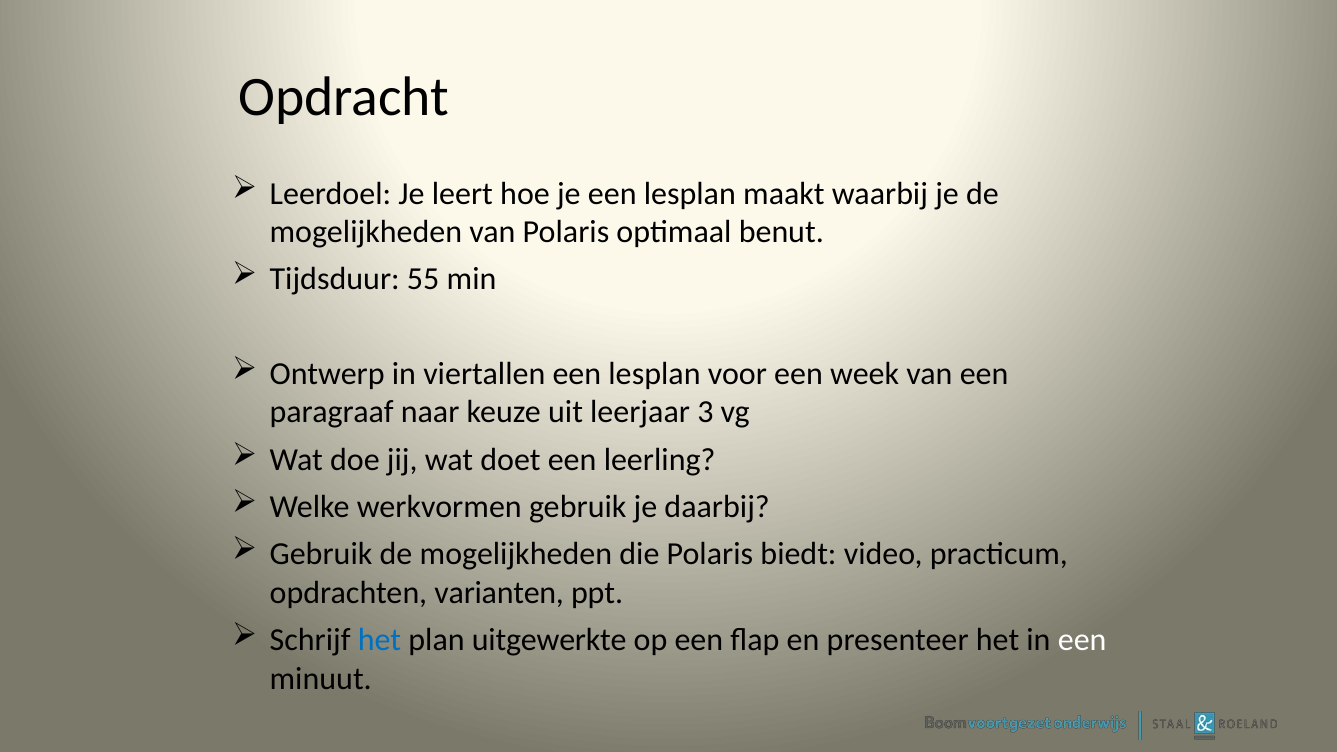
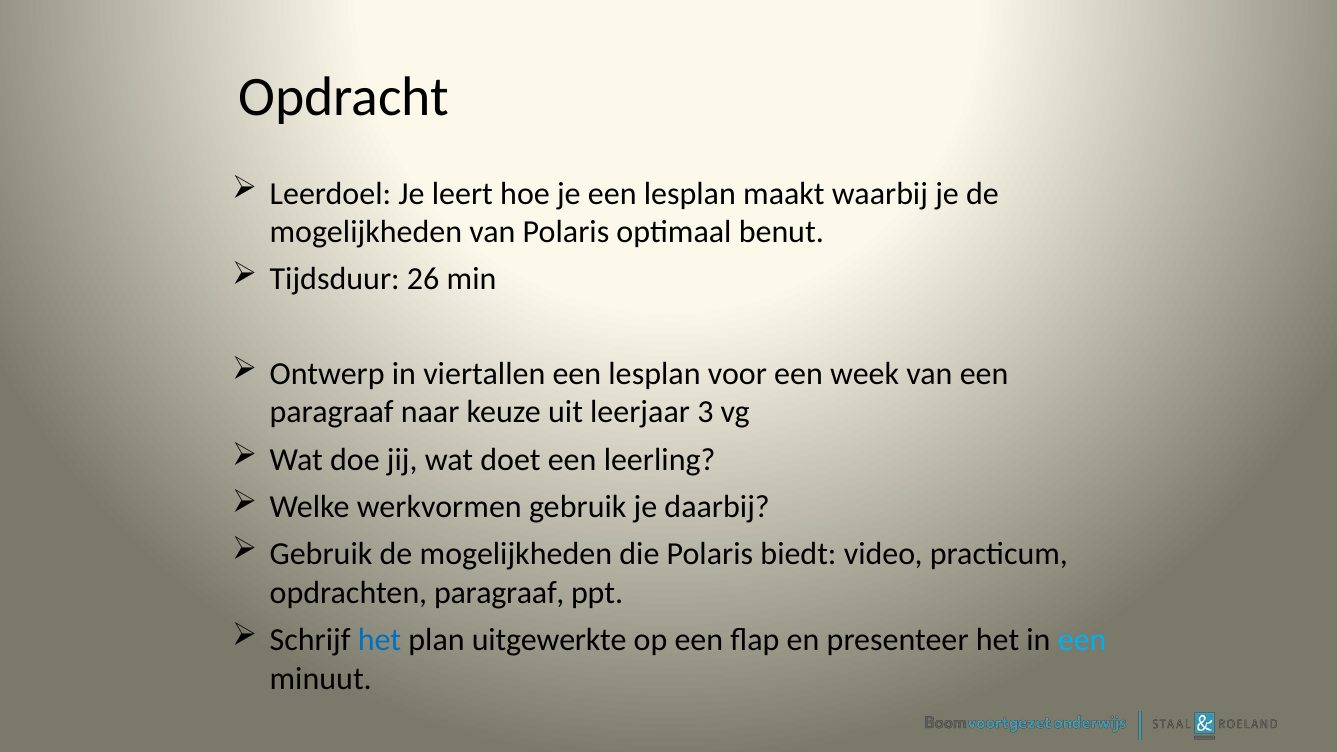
55: 55 -> 26 (423, 279)
opdrachten varianten: varianten -> paragraaf (499, 593)
een colour: white -> light blue (1082, 640)
